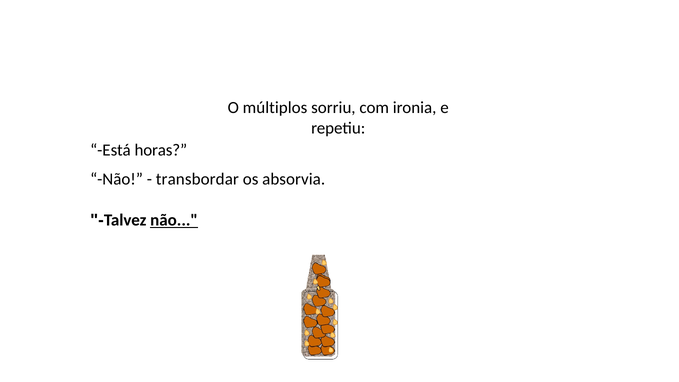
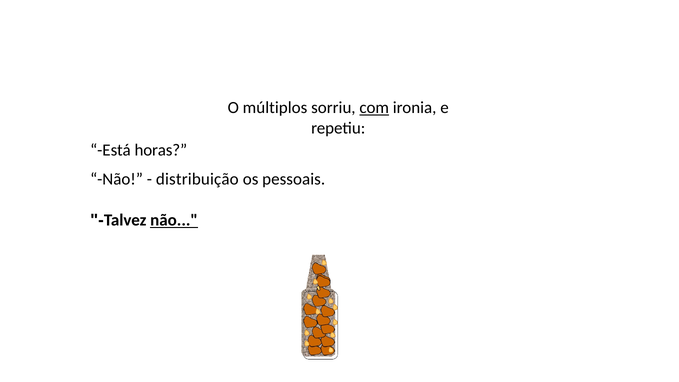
com underline: none -> present (374, 108)
transbordar: transbordar -> distribuição (197, 179)
absorvia: absorvia -> pessoais (294, 179)
